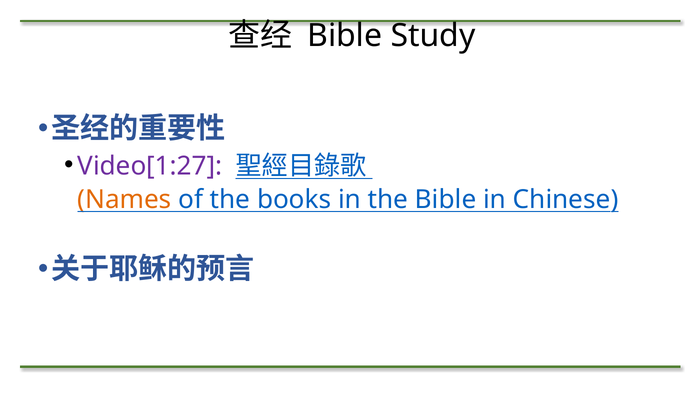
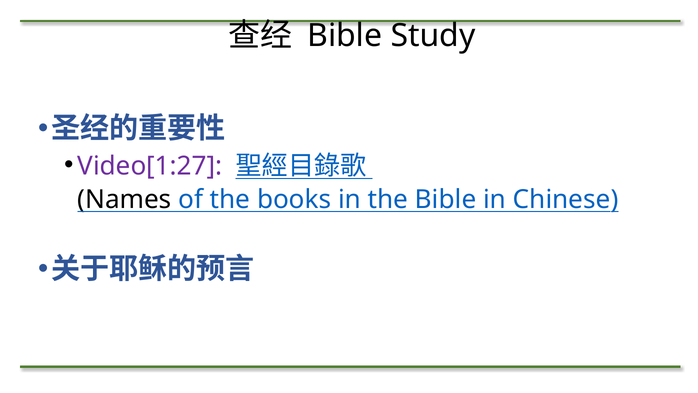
Names colour: orange -> black (124, 199)
